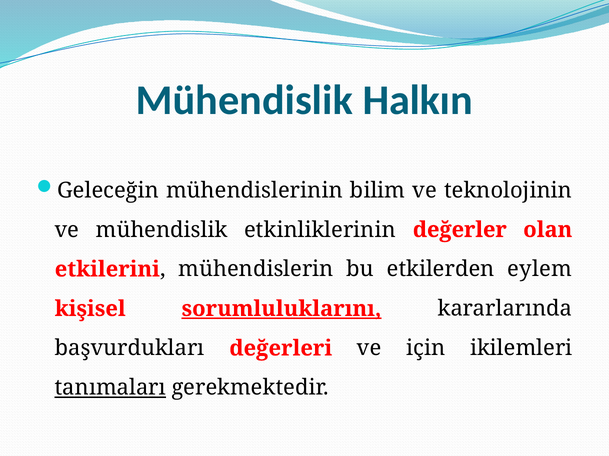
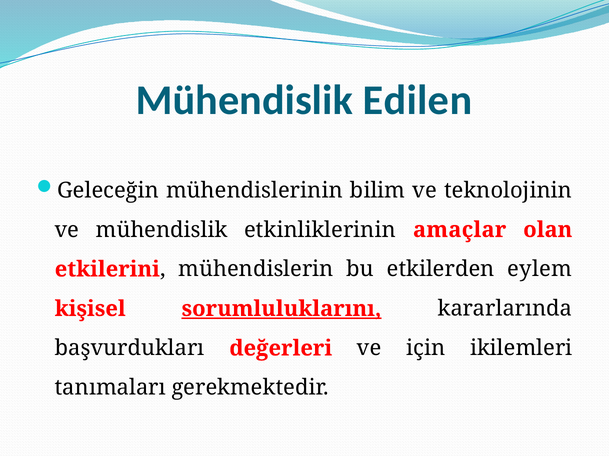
Halkın: Halkın -> Edilen (417, 101)
değerler: değerler -> amaçlar (460, 230)
tanımaları underline: present -> none (110, 388)
